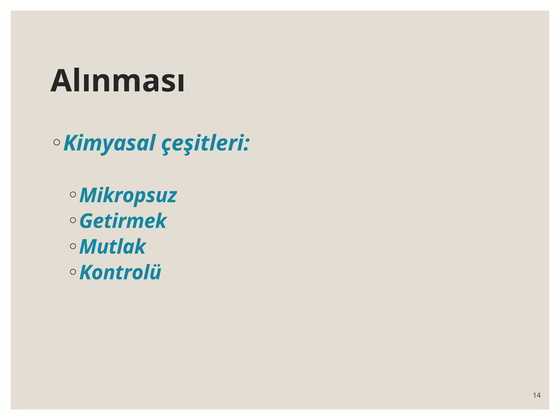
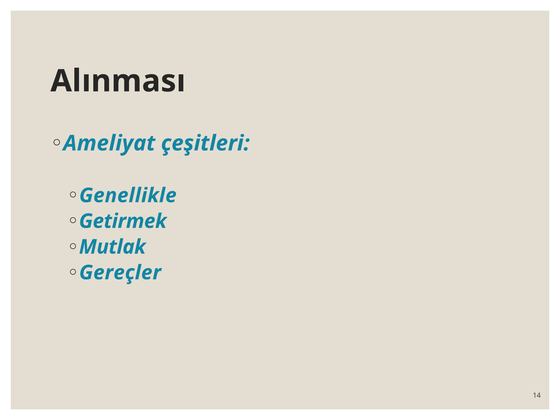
Kimyasal: Kimyasal -> Ameliyat (109, 143)
Mikropsuz: Mikropsuz -> Genellikle (128, 196)
Kontrolü: Kontrolü -> Gereçler (120, 273)
